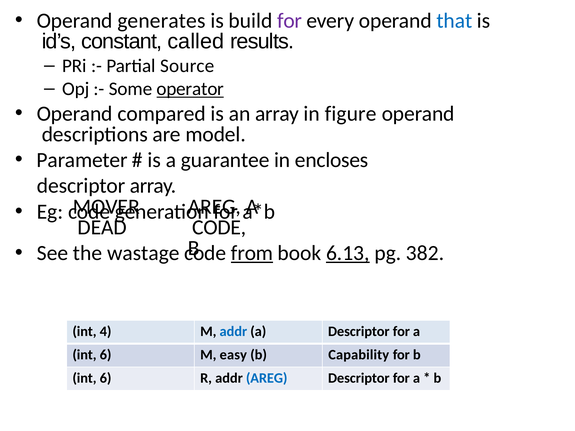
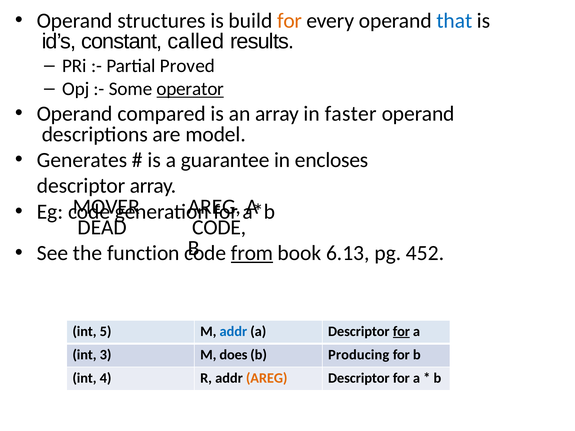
generates: generates -> structures (162, 21)
for colour: purple -> orange (290, 21)
Source: Source -> Proved (187, 66)
figure: figure -> faster (351, 114)
Parameter: Parameter -> Generates (82, 160)
wastage: wastage -> function (143, 253)
6.13 underline: present -> none (348, 253)
382: 382 -> 452 (425, 253)
4: 4 -> 5 (106, 332)
for underline: none -> present (401, 332)
6: 6 -> 3 (106, 355)
easy: easy -> does (233, 355)
Capability: Capability -> Producing (359, 355)
6: 6 -> 4 (106, 378)
AREG colour: blue -> orange (267, 378)
